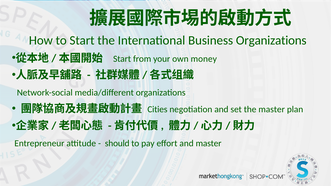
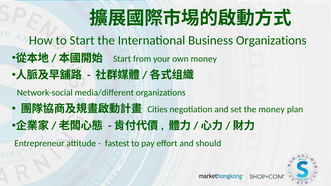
the master: master -> money (272, 110)
should: should -> fastest (117, 143)
and master: master -> should (209, 143)
